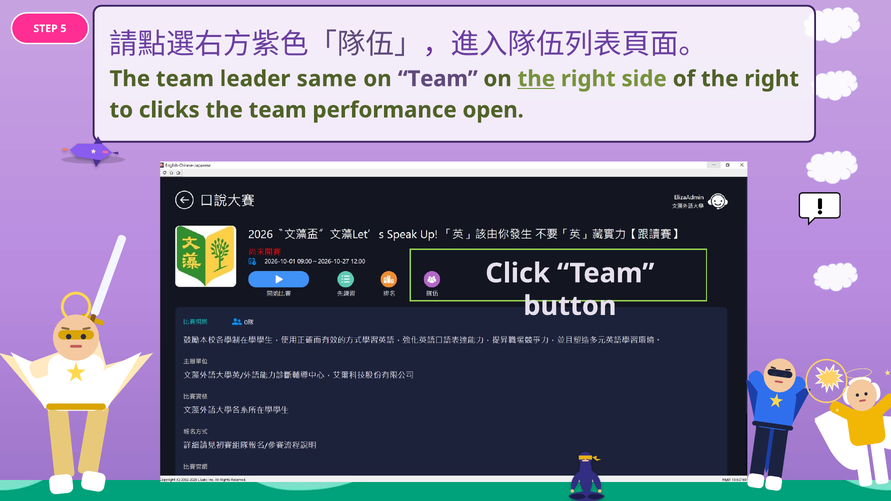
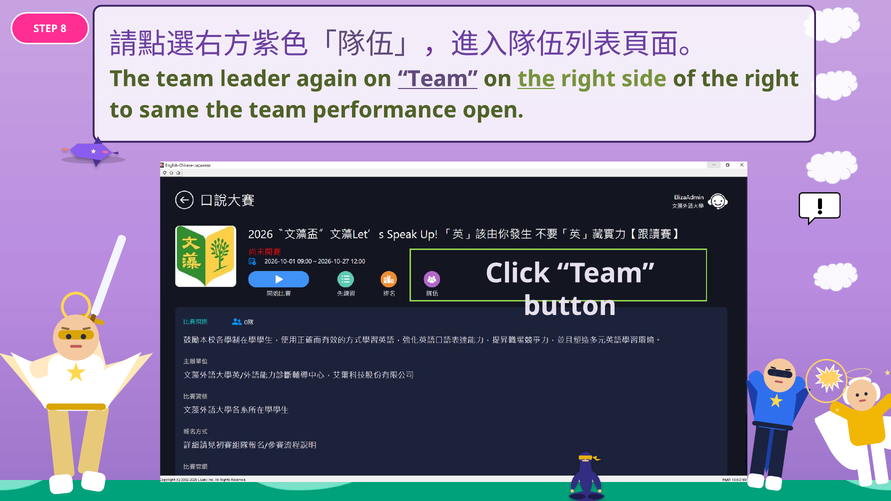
5: 5 -> 8 (63, 29)
same: same -> again (327, 79)
Team underline: none -> present (438, 79)
clicks: clicks -> same (169, 110)
